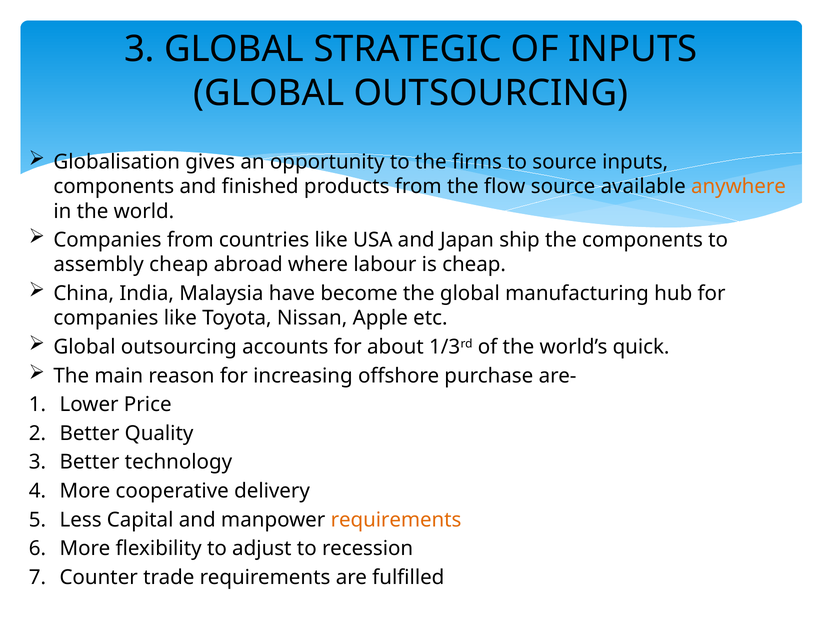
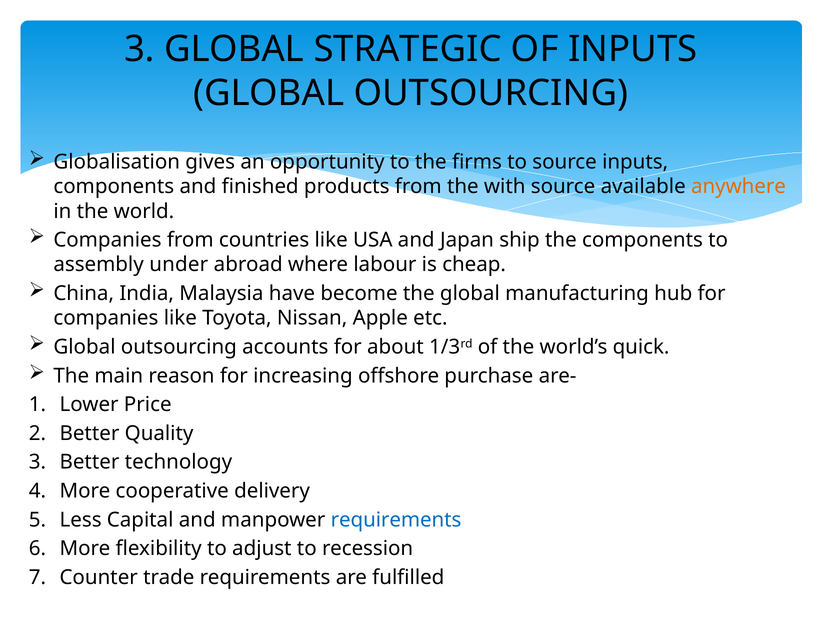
flow: flow -> with (505, 186)
assembly cheap: cheap -> under (179, 264)
requirements colour: orange -> blue (396, 519)
